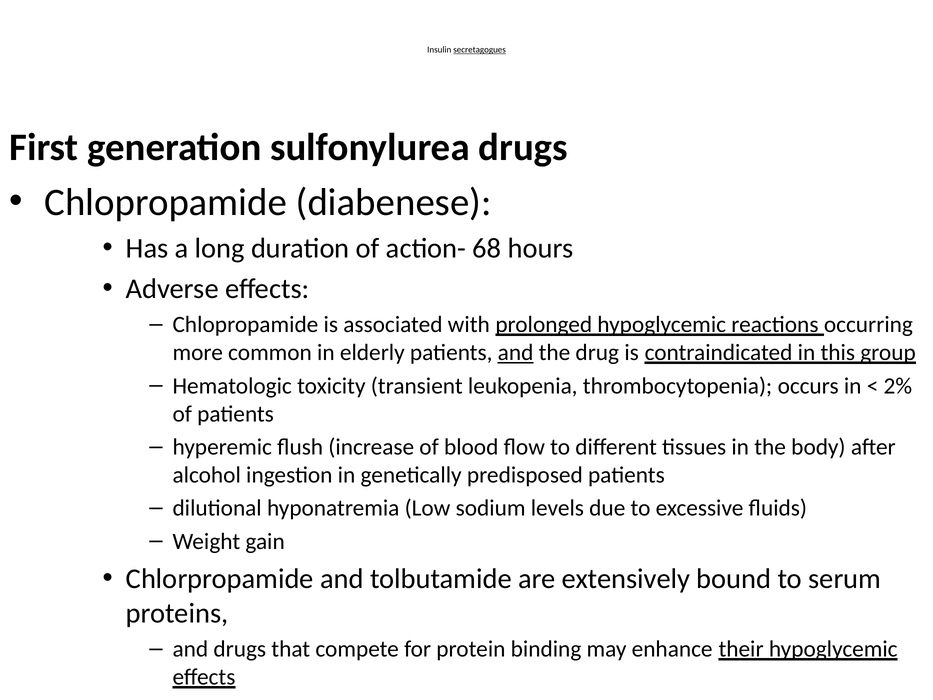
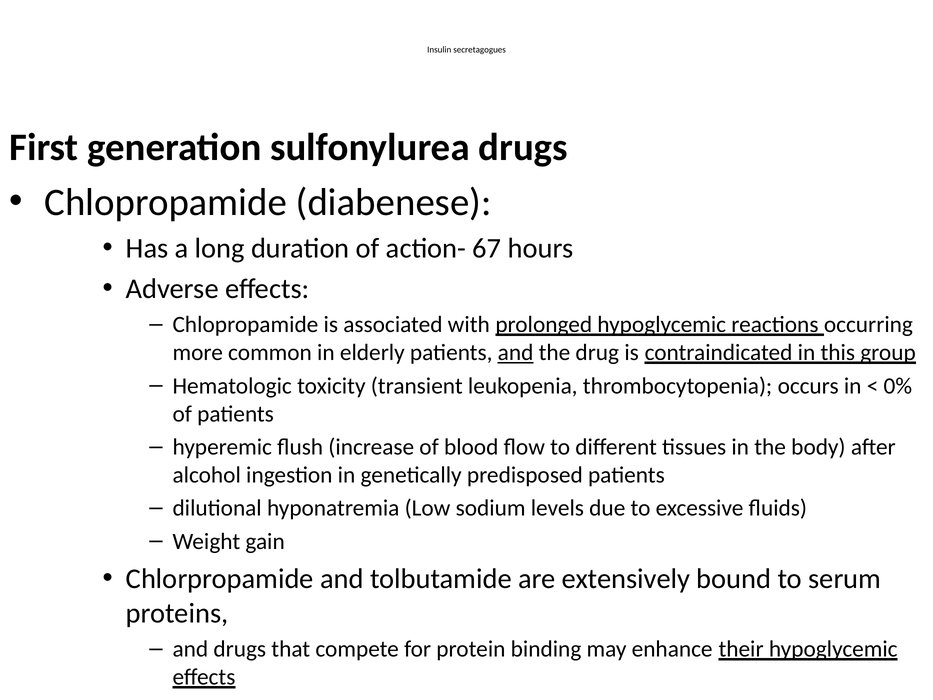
secretagogues underline: present -> none (480, 50)
68: 68 -> 67 (487, 248)
2%: 2% -> 0% (898, 386)
